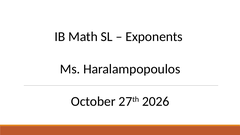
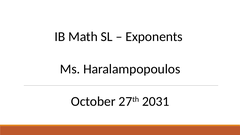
2026: 2026 -> 2031 (156, 101)
